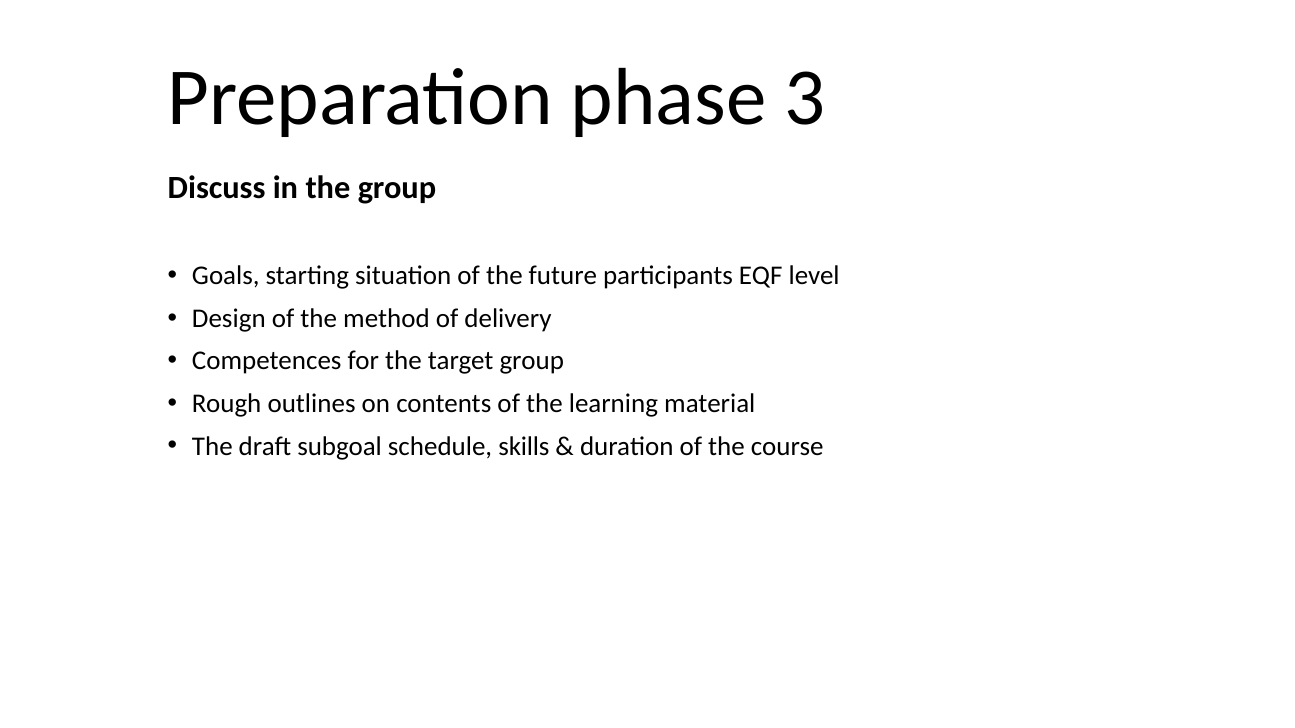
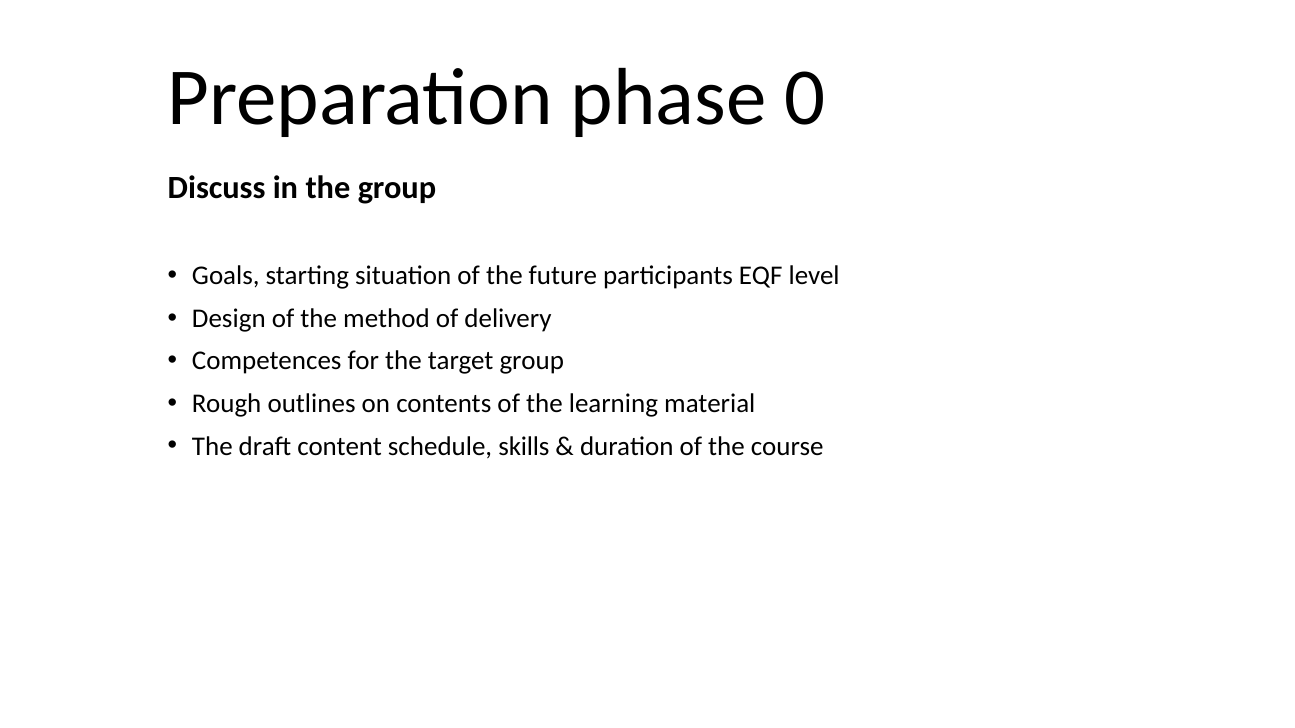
3: 3 -> 0 (805, 98)
subgoal: subgoal -> content (340, 446)
